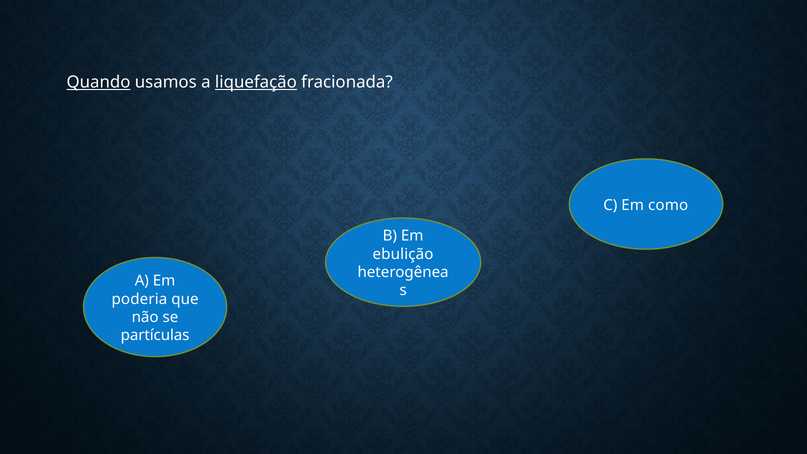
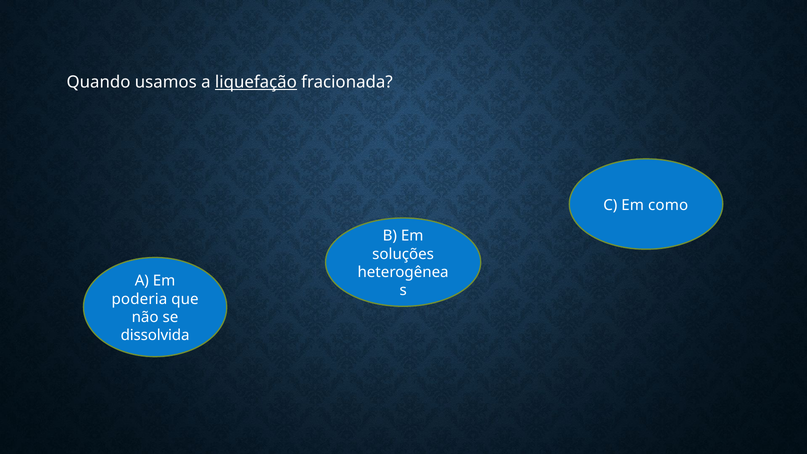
Quando underline: present -> none (98, 82)
ebulição: ebulição -> soluções (403, 254)
partículas: partículas -> dissolvida (155, 335)
